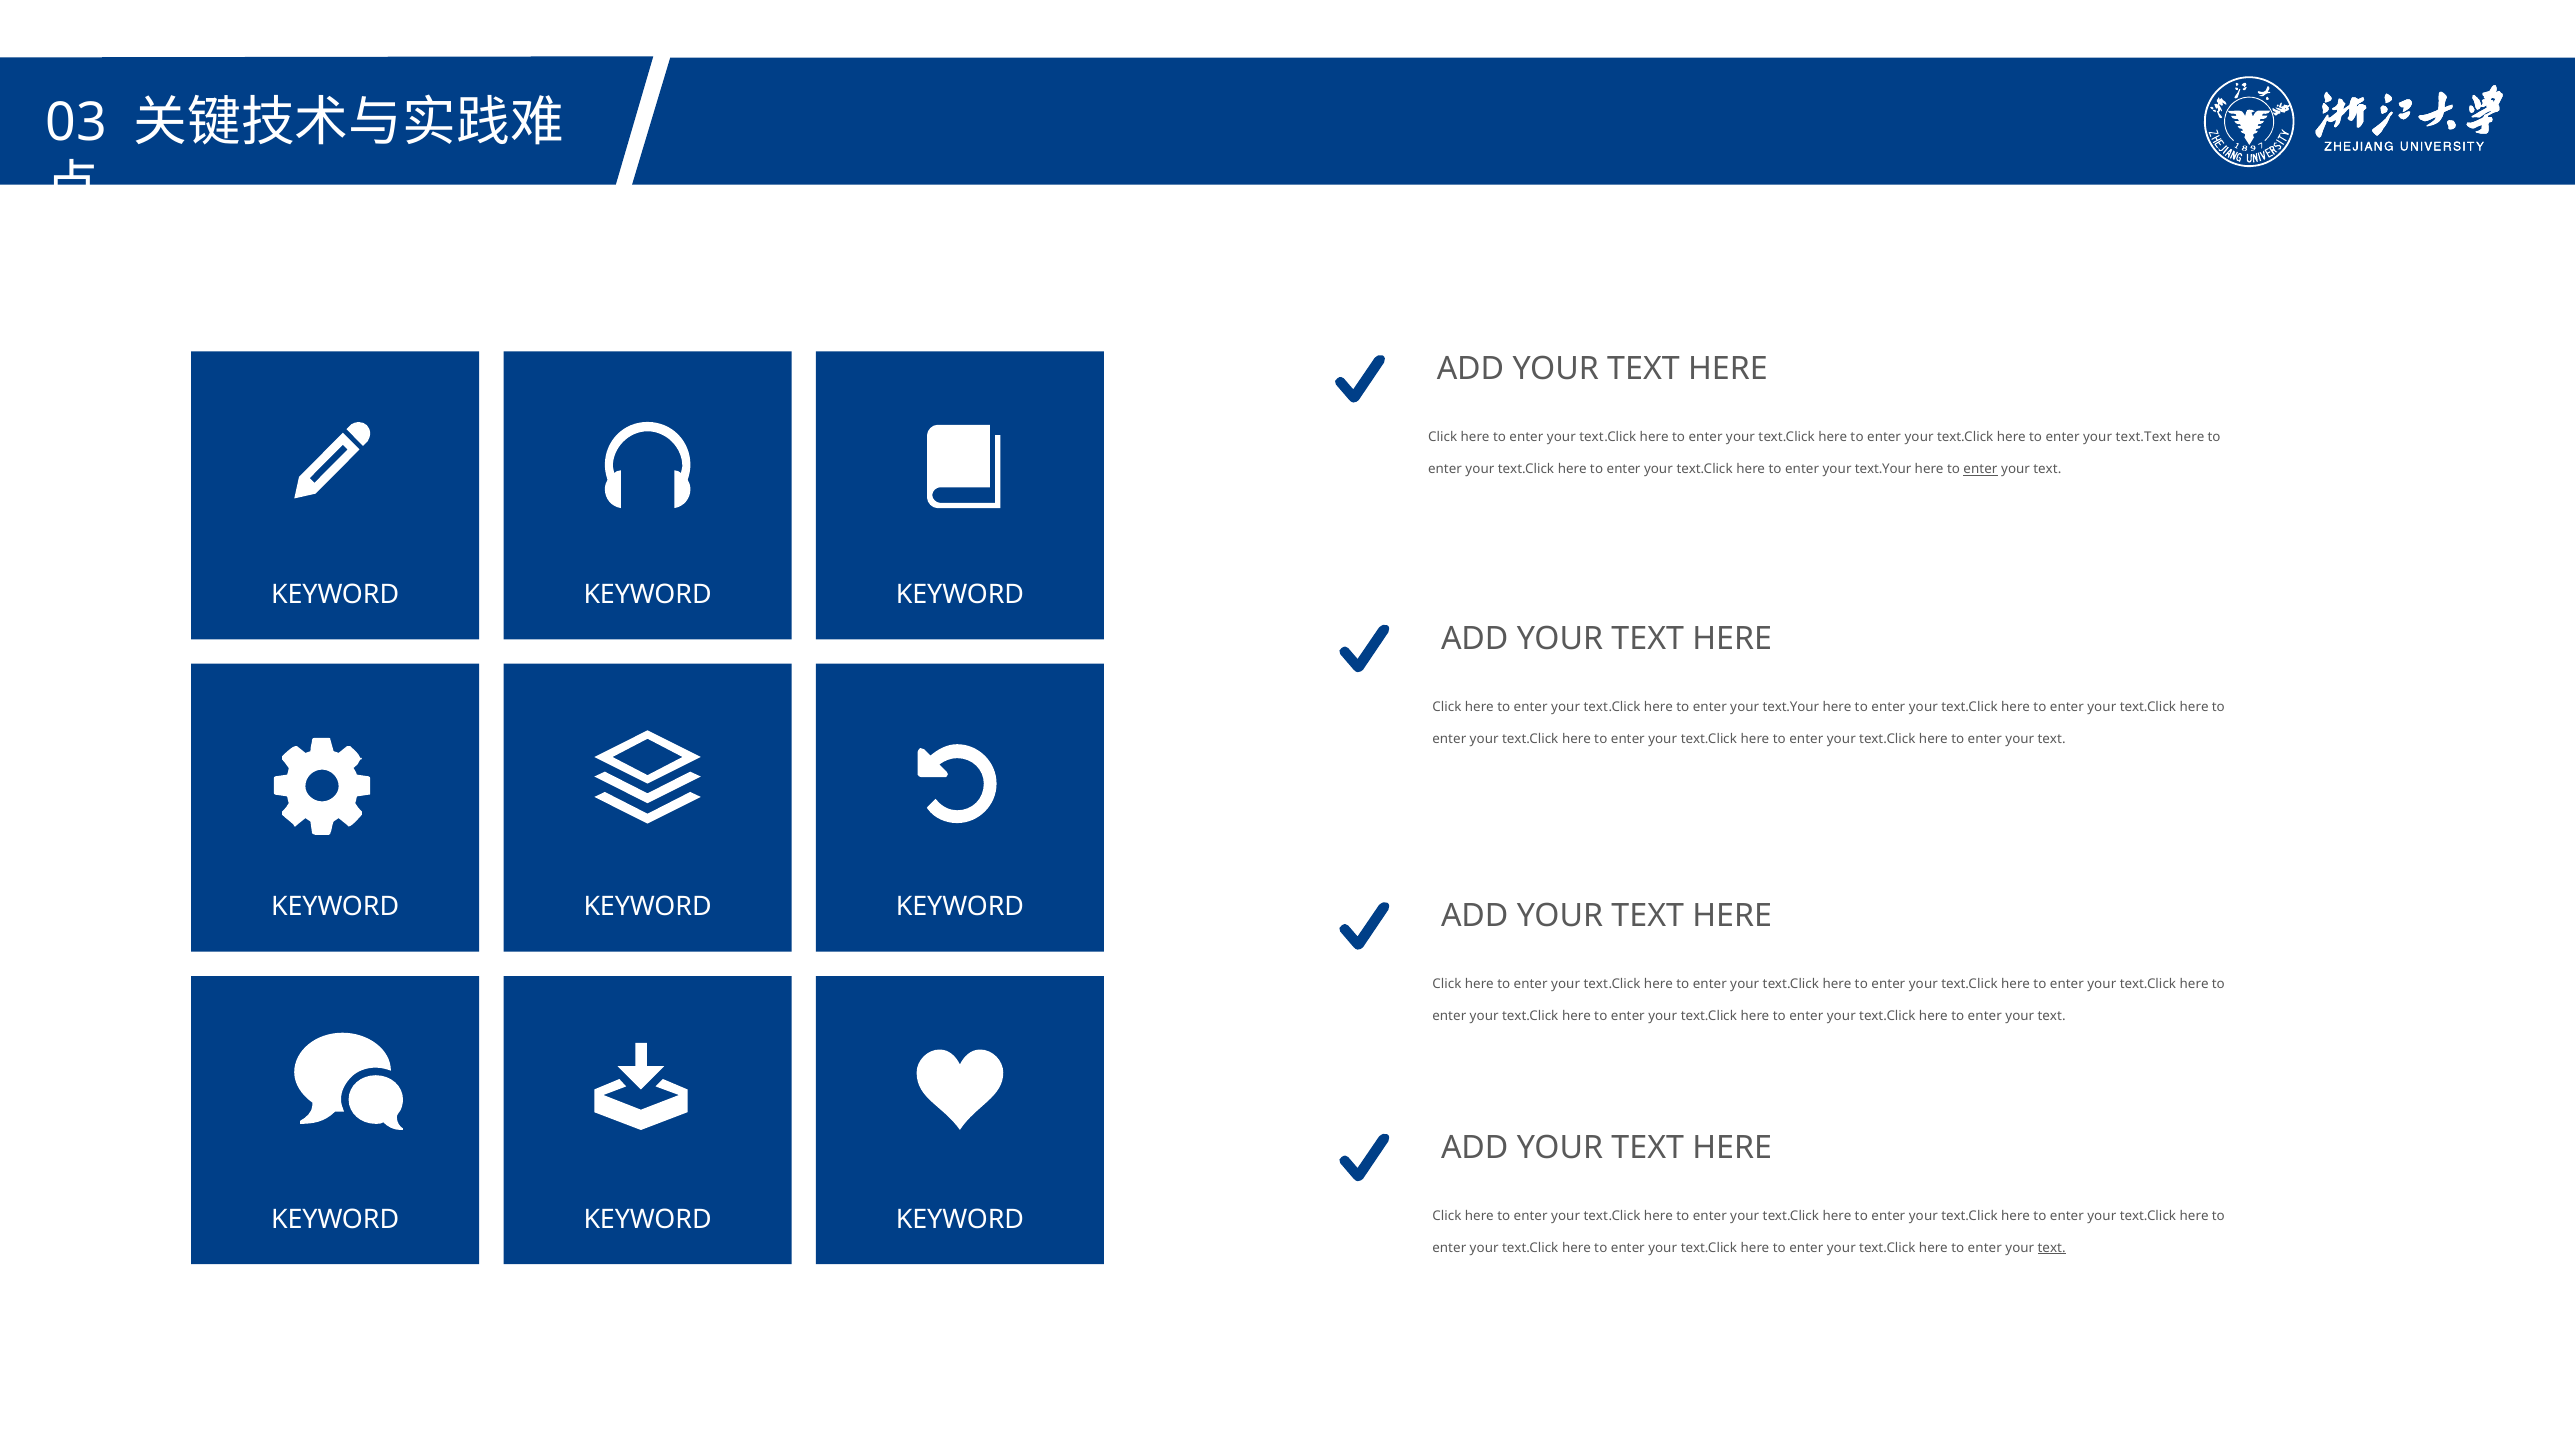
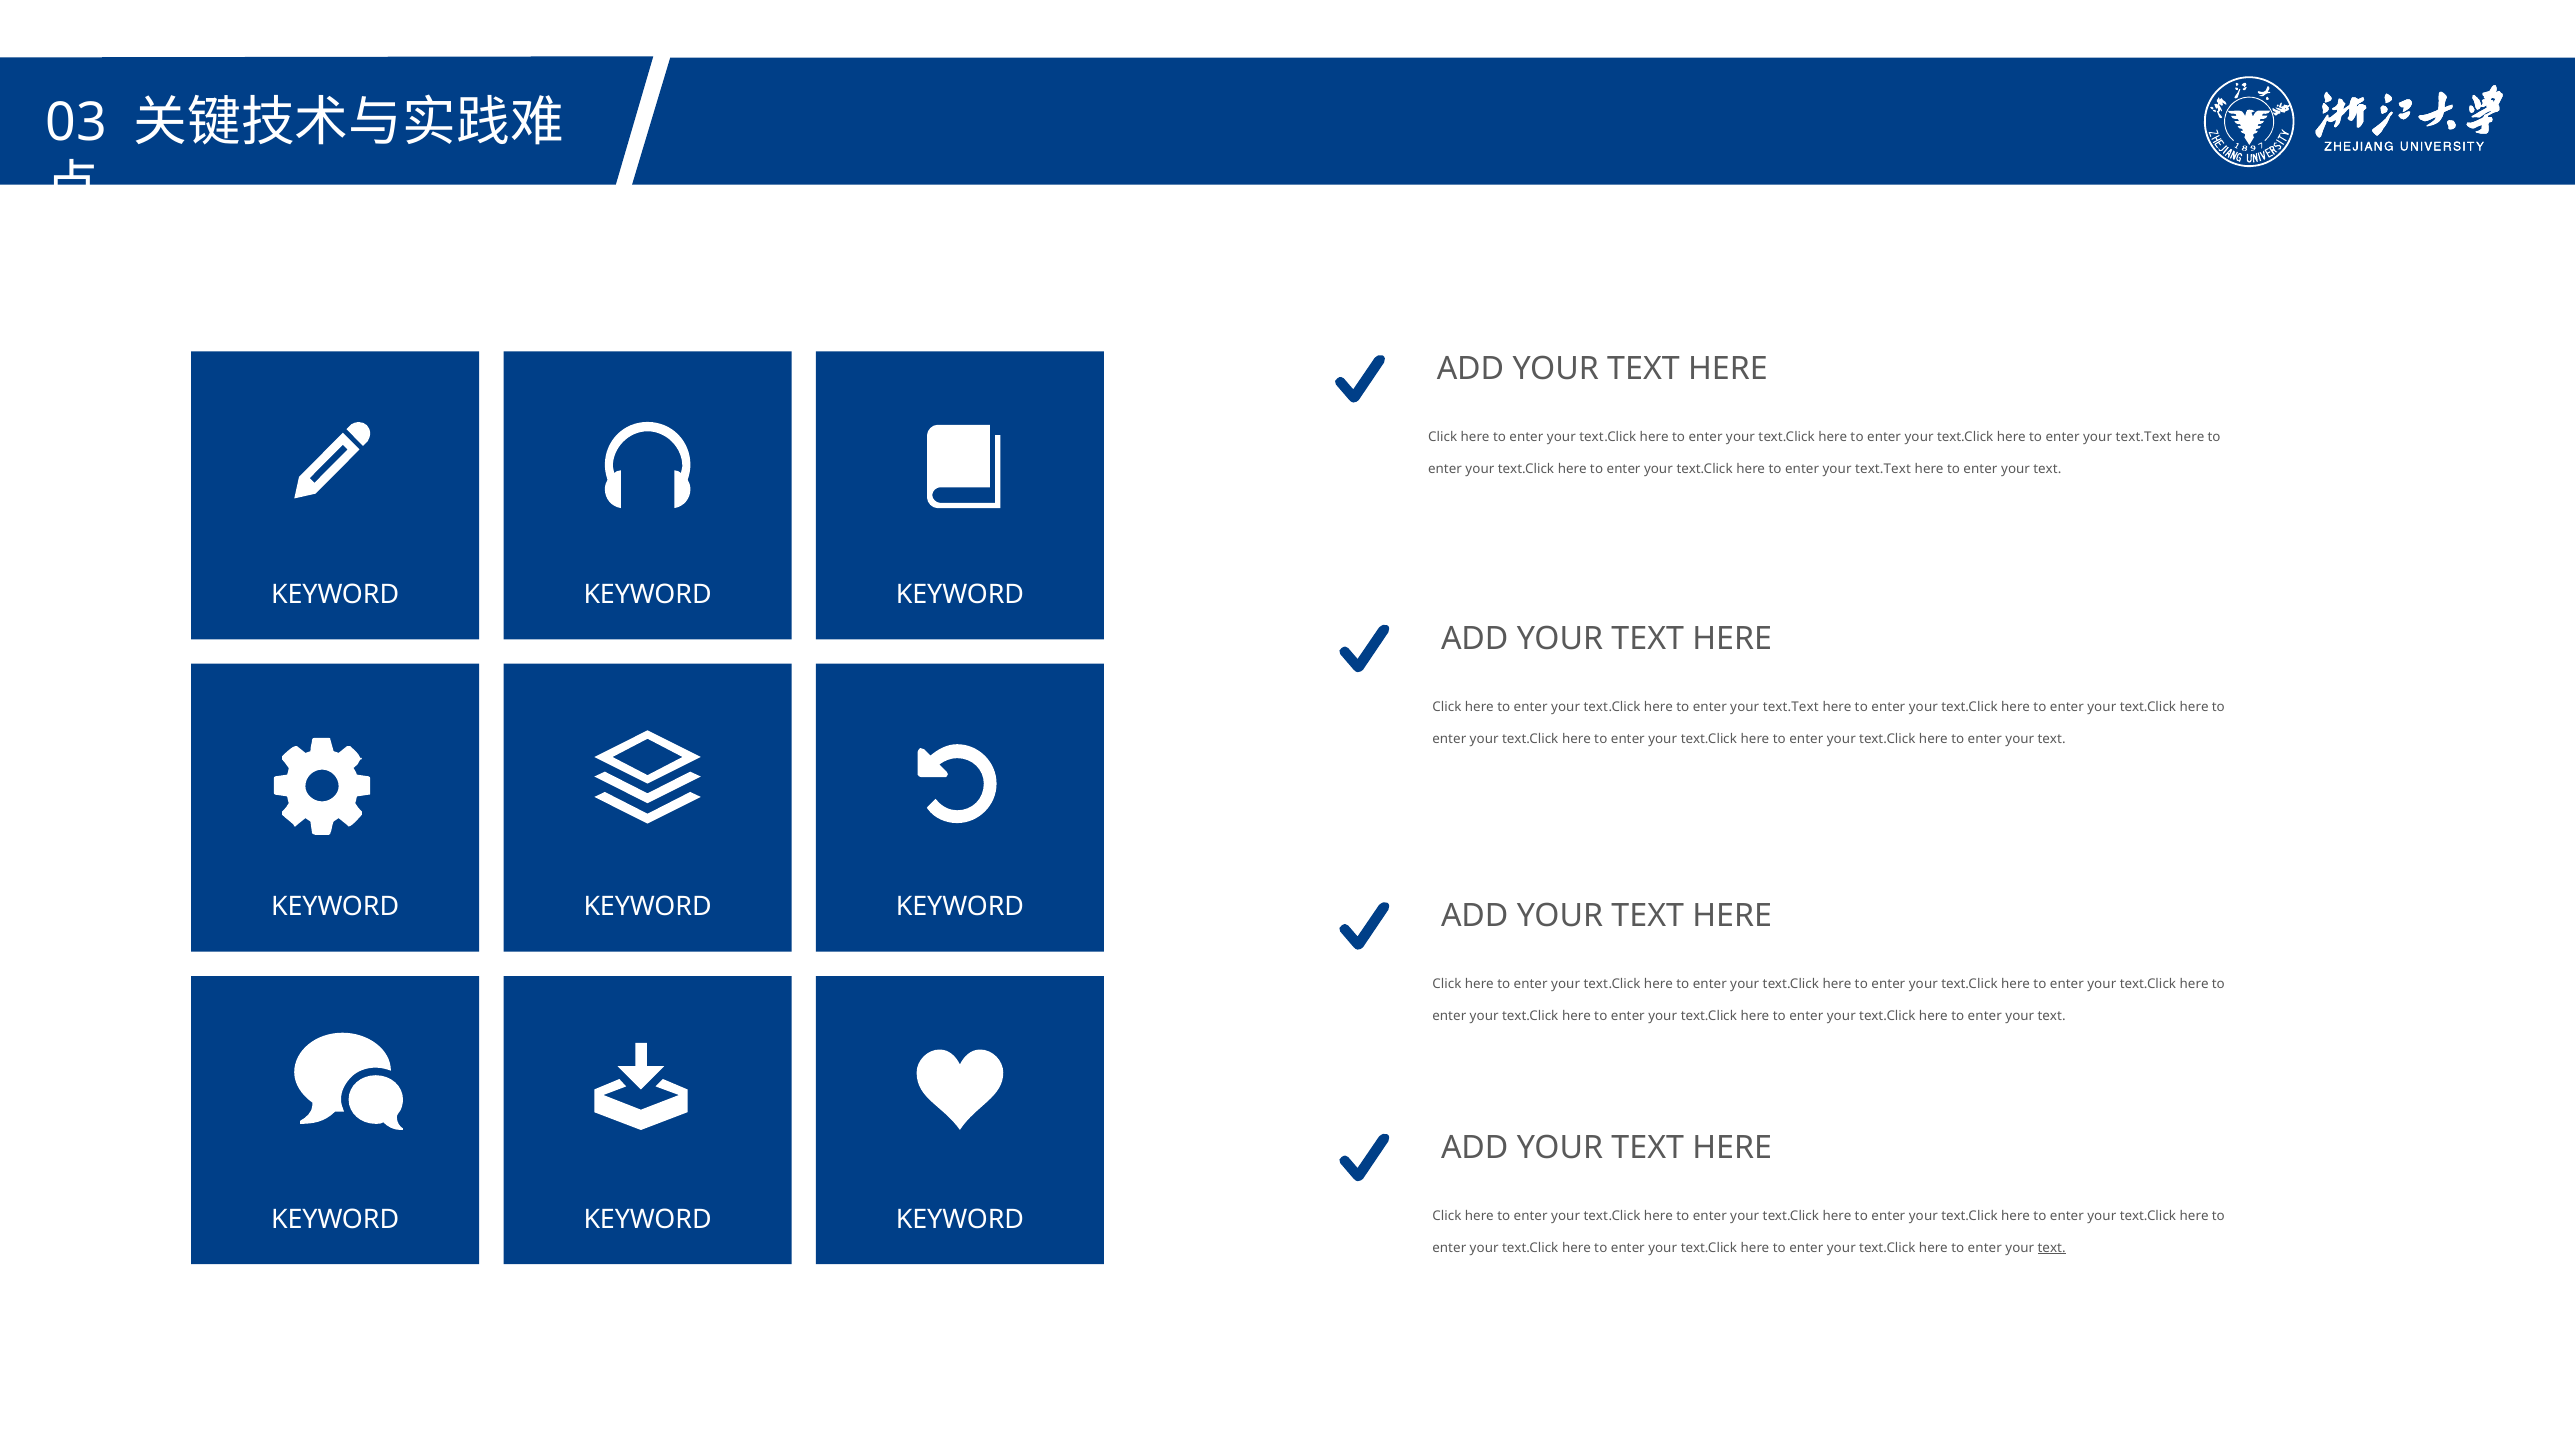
text.Your: text.Your -> text.Text (1883, 469)
enter underline: present -> none (1980, 469)
text.Your: text.Your -> text.Text (1791, 707)
